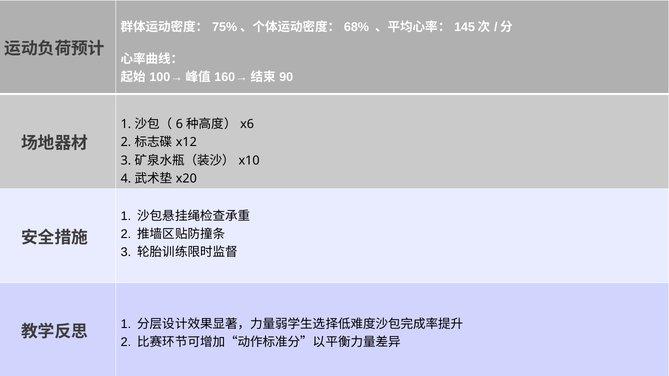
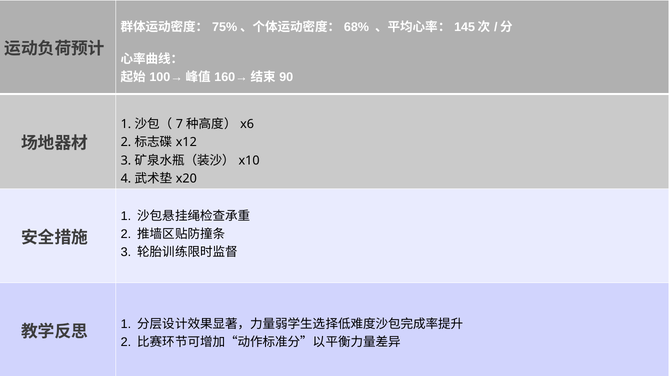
6: 6 -> 7 (179, 124)
